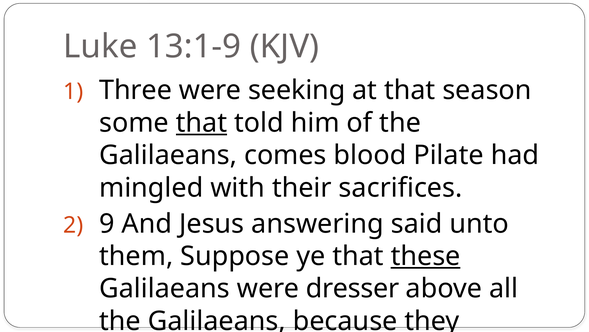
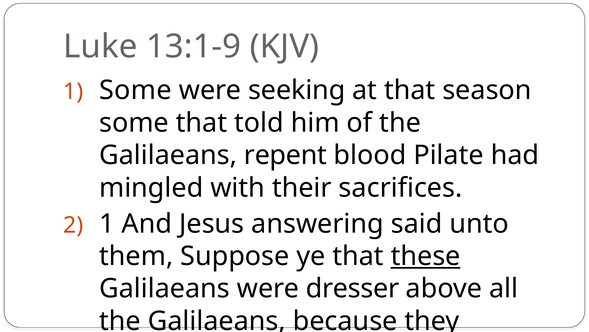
Three: Three -> Some (135, 90)
that underline: present -> none (202, 123)
comes: comes -> repent (285, 155)
2 9: 9 -> 1 (107, 223)
